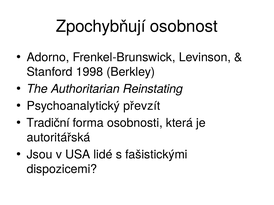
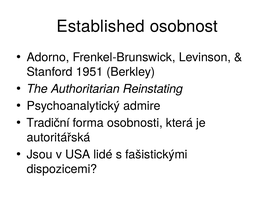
Zpochybňují: Zpochybňují -> Established (101, 27)
1998: 1998 -> 1951 (89, 72)
převzít: převzít -> admire (142, 106)
